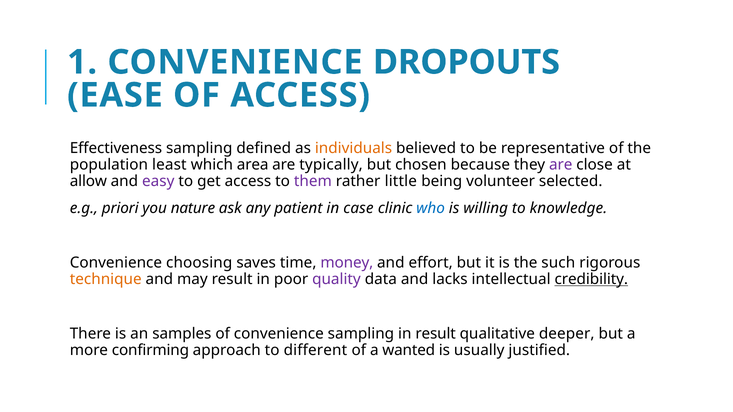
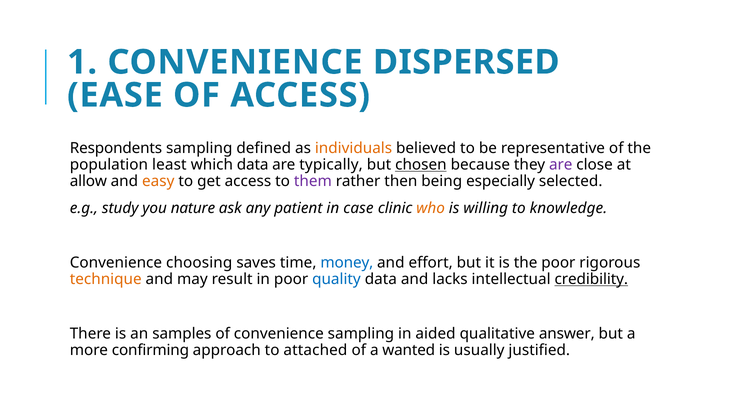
DROPOUTS: DROPOUTS -> DISPERSED (466, 62)
Effectiveness: Effectiveness -> Respondents (116, 148)
which area: area -> data (253, 165)
chosen underline: none -> present (421, 165)
easy colour: purple -> orange (158, 181)
little: little -> then (401, 181)
volunteer: volunteer -> especially (501, 181)
priori: priori -> study (120, 209)
who colour: blue -> orange (431, 209)
money colour: purple -> blue (347, 263)
the such: such -> poor (558, 263)
quality colour: purple -> blue (336, 279)
in result: result -> aided (436, 334)
deeper: deeper -> answer (567, 334)
different: different -> attached (315, 350)
